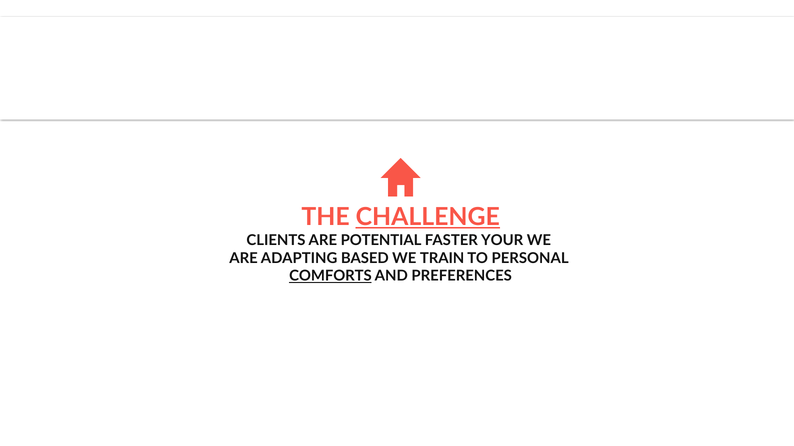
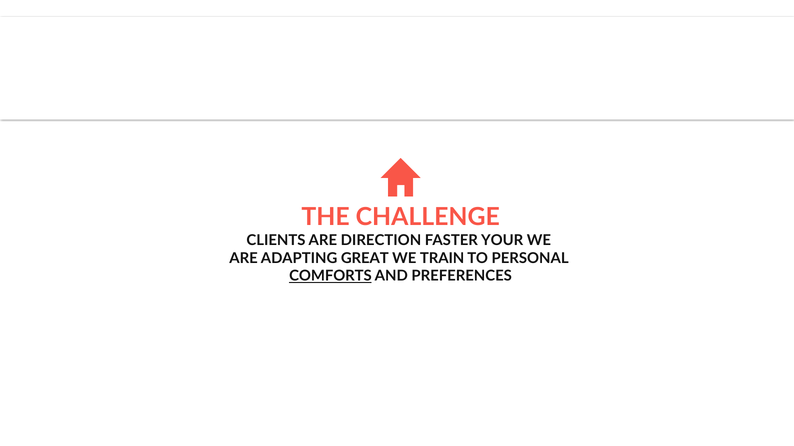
CHALLENGE underline: present -> none (428, 218)
POTENTIAL: POTENTIAL -> DIRECTION (381, 241)
BASED: BASED -> GREAT (365, 259)
